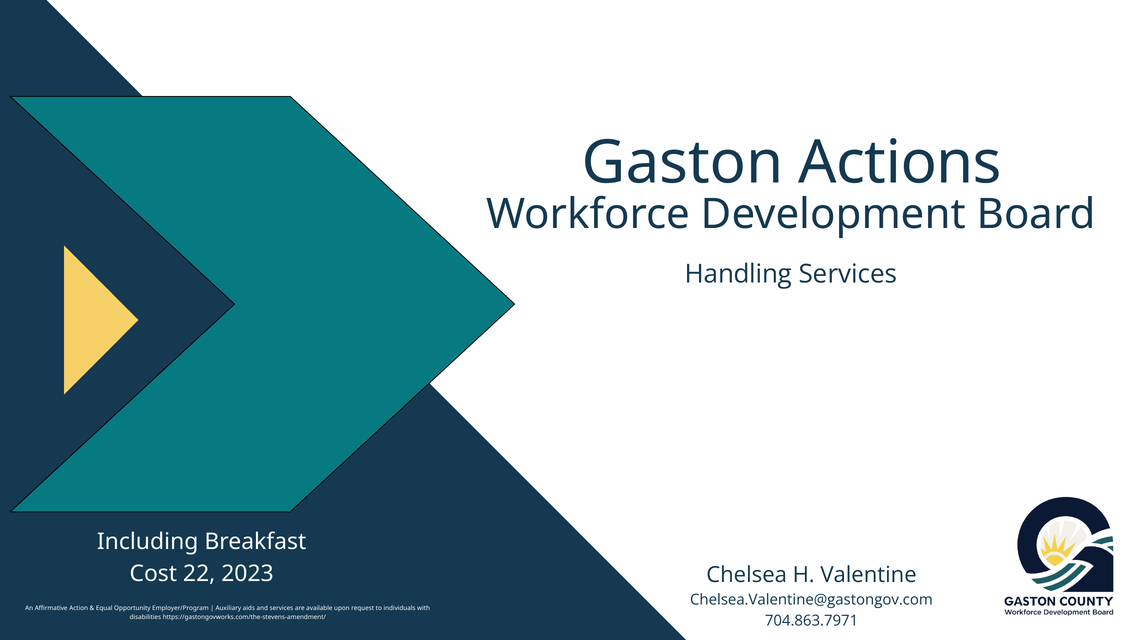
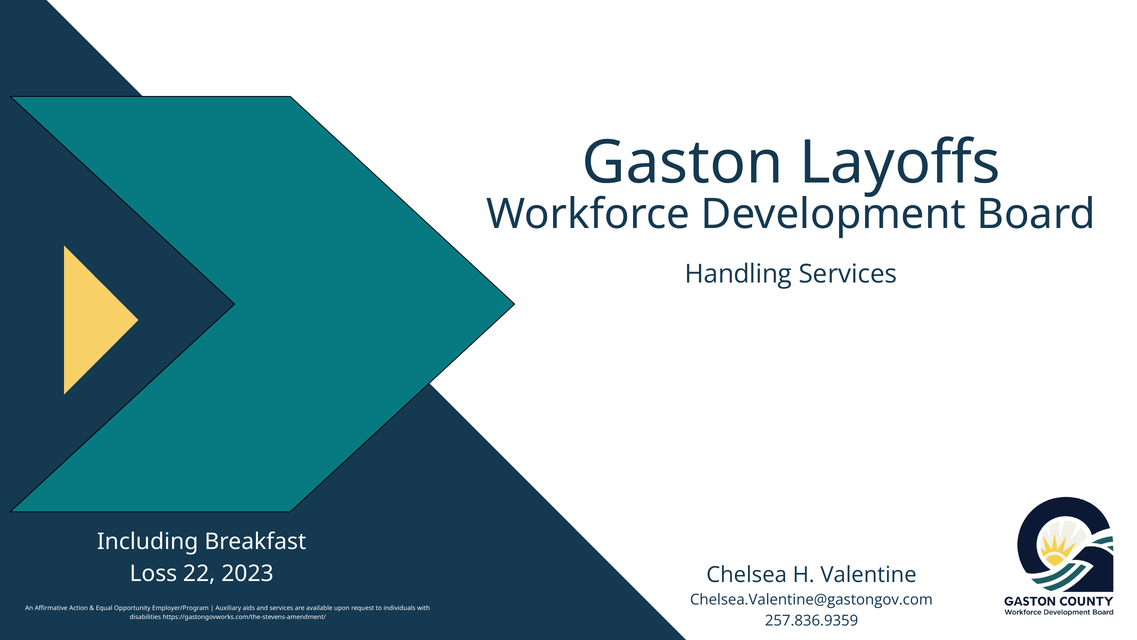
Actions: Actions -> Layoffs (900, 163)
Cost: Cost -> Loss (153, 573)
704.863.7971: 704.863.7971 -> 257.836.9359 (812, 620)
